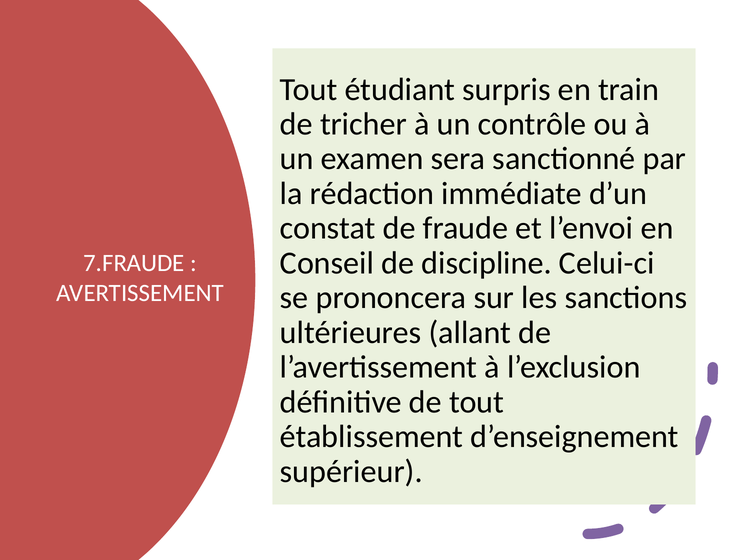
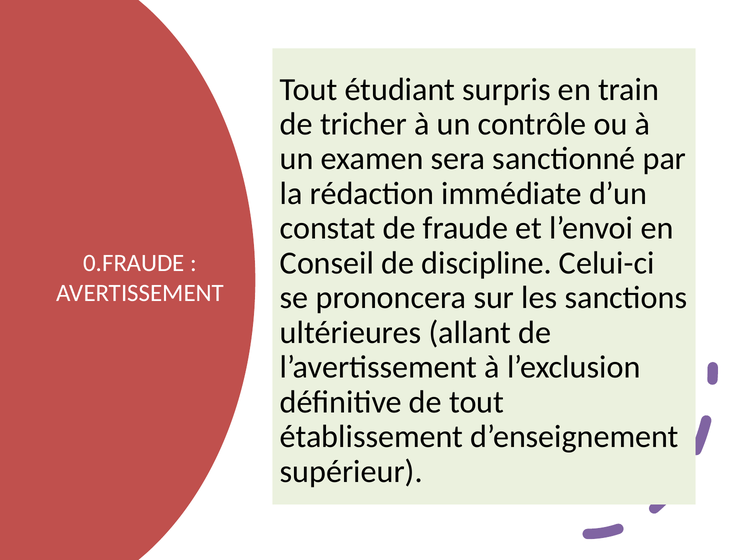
7.FRAUDE: 7.FRAUDE -> 0.FRAUDE (134, 263)
